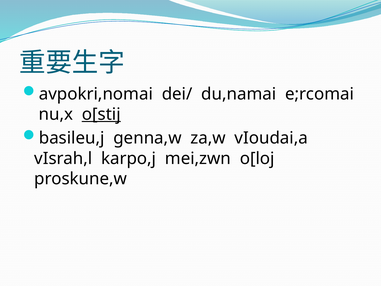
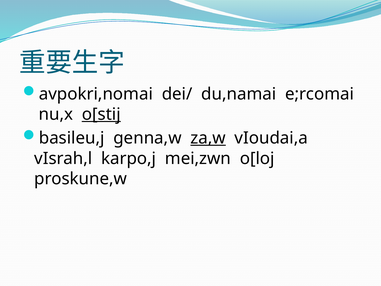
za,w underline: none -> present (208, 138)
